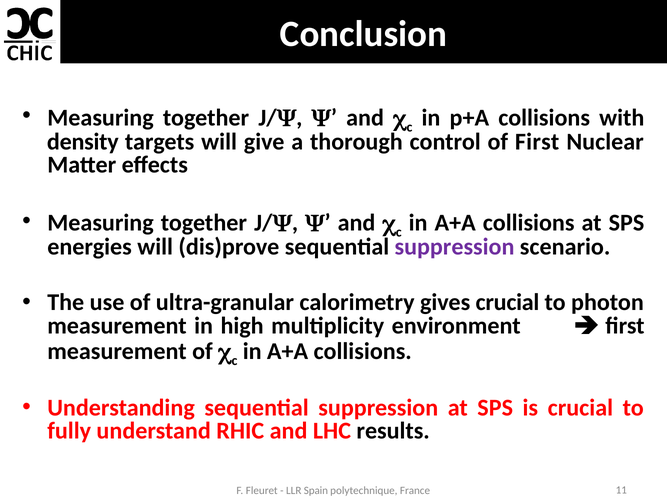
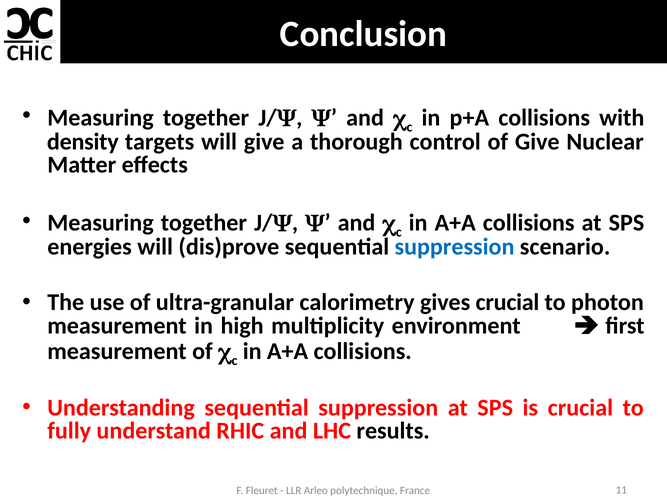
of First: First -> Give (537, 142)
suppression colour: purple -> blue (455, 247)
Spain: Spain -> Arleo (316, 491)
